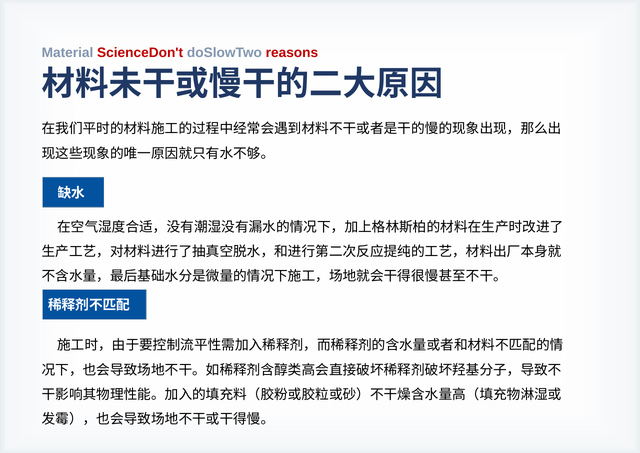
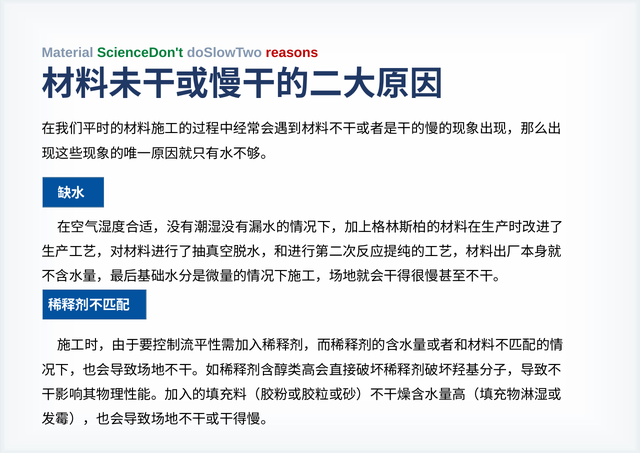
ScienceDon't colour: red -> green (140, 53)
